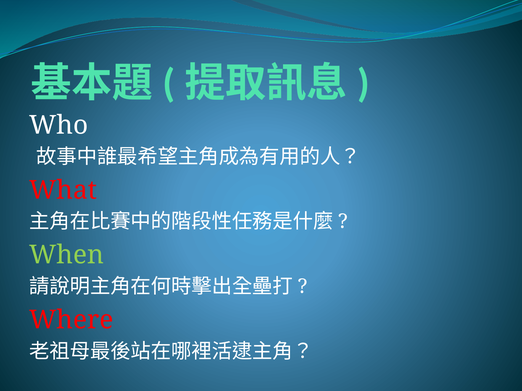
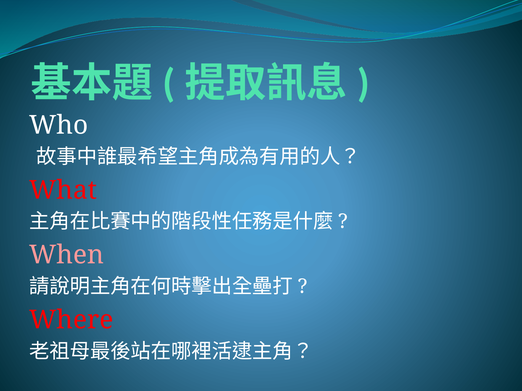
When colour: light green -> pink (67, 255)
